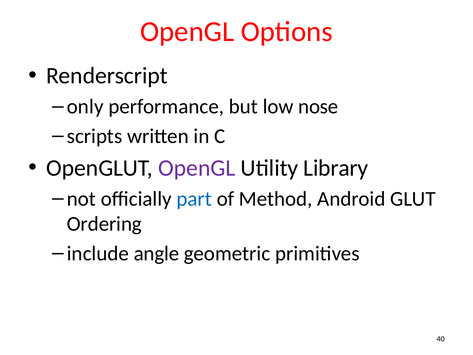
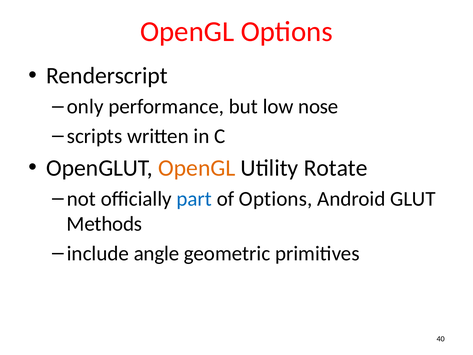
OpenGL colour: purple -> orange (197, 168)
Library: Library -> Rotate (336, 168)
of Method: Method -> Options (276, 199)
Ordering: Ordering -> Methods (104, 224)
